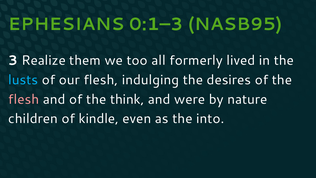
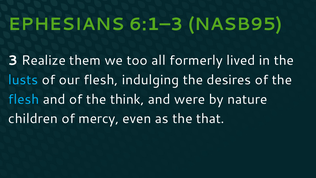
0:1–3: 0:1–3 -> 6:1–3 (156, 24)
flesh colour: pink -> light blue (24, 99)
kindle: kindle -> mercy (99, 119)
into: into -> that (210, 119)
